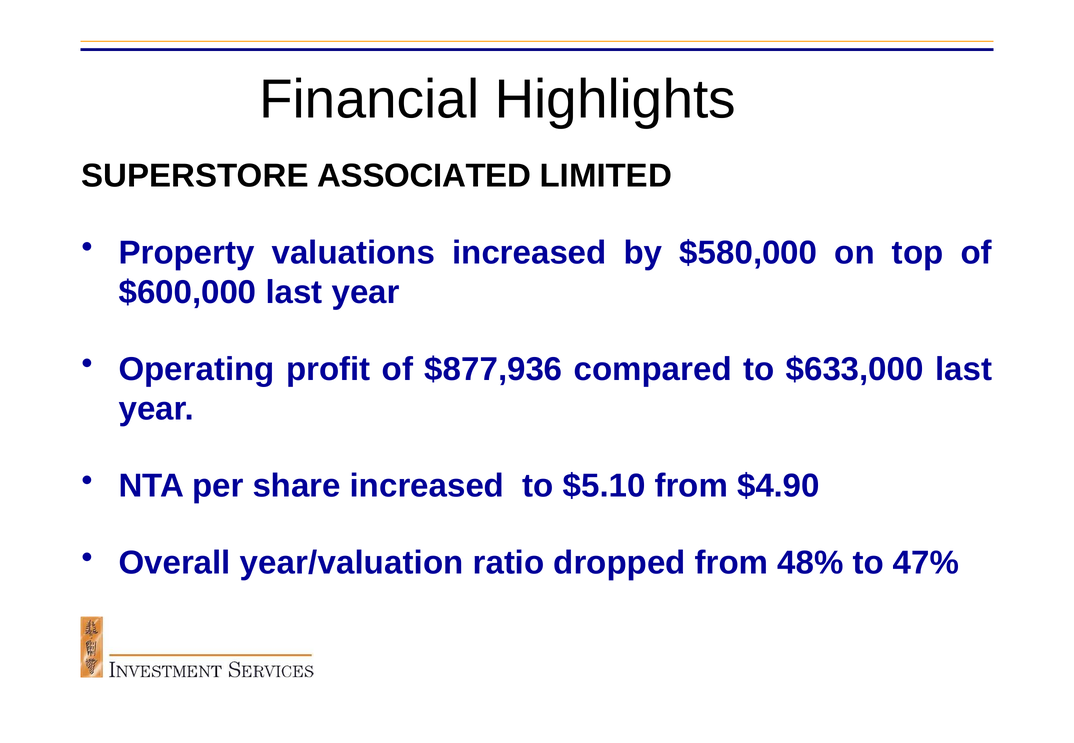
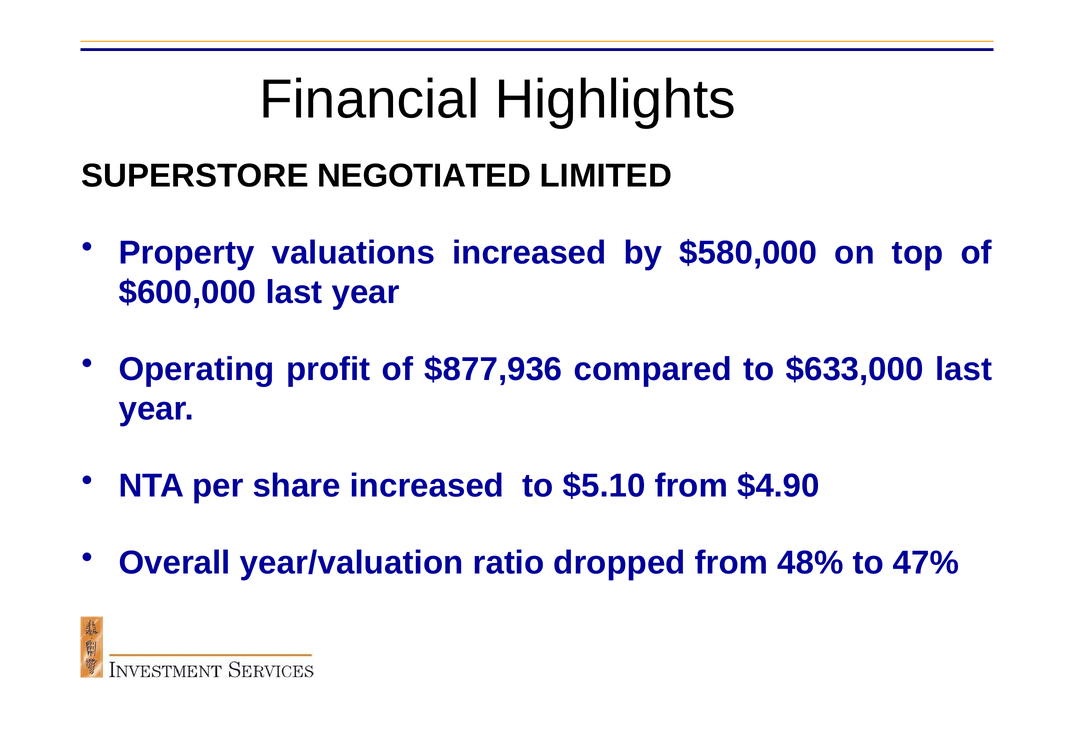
ASSOCIATED: ASSOCIATED -> NEGOTIATED (424, 176)
